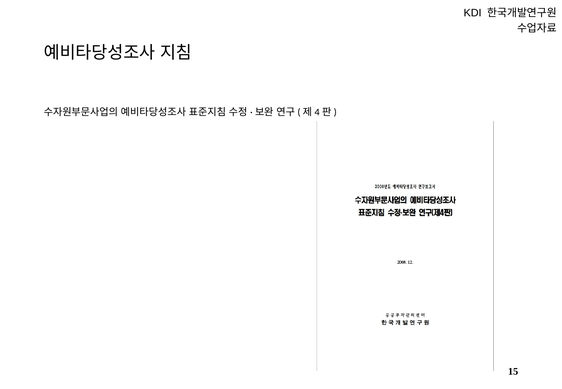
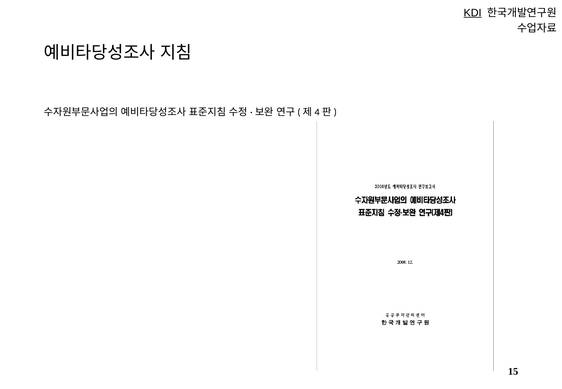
KDI underline: none -> present (473, 13)
